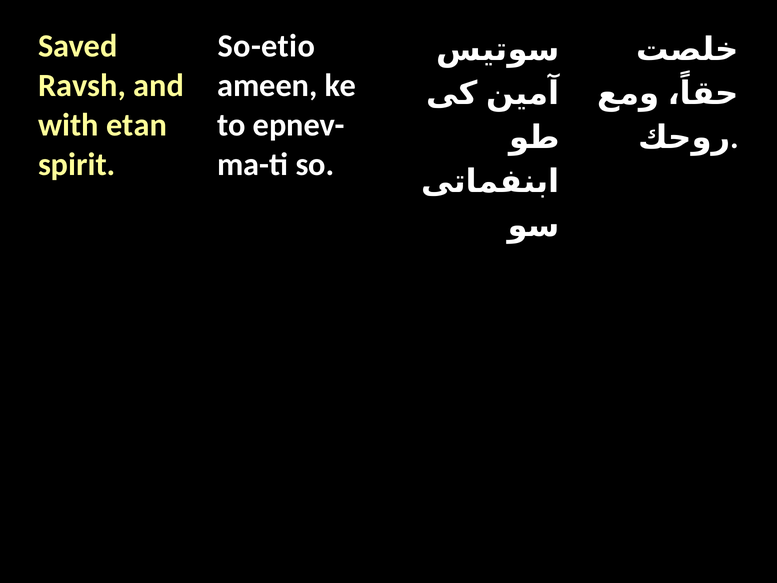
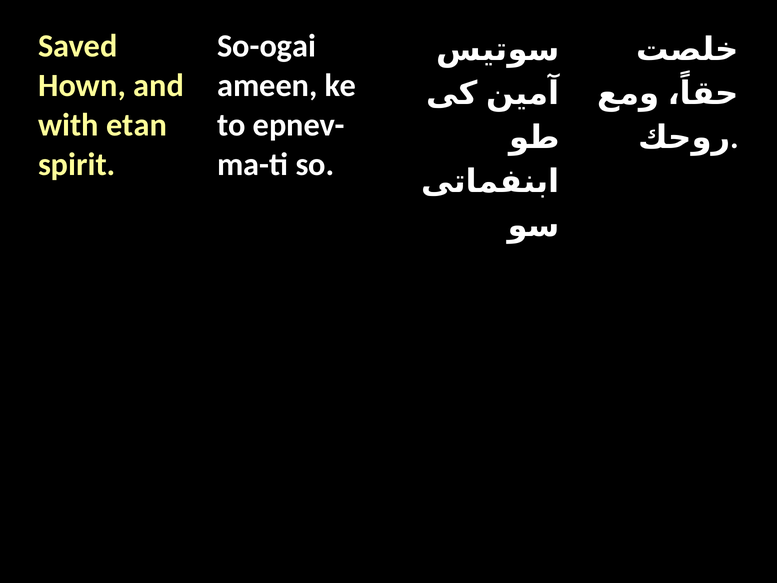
So-etio: So-etio -> So-ogai (267, 46)
Ravsh: Ravsh -> Hown (82, 85)
